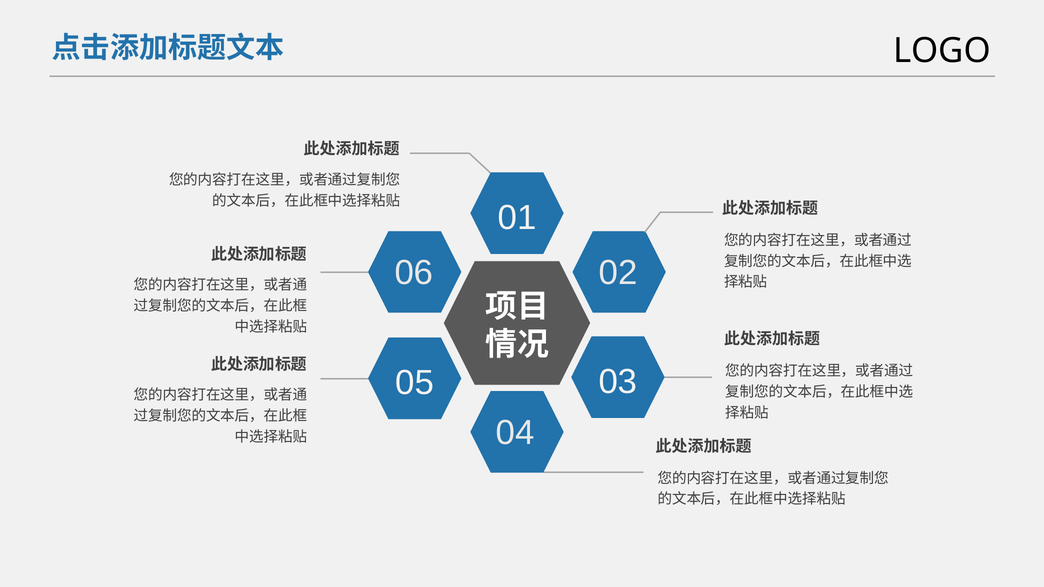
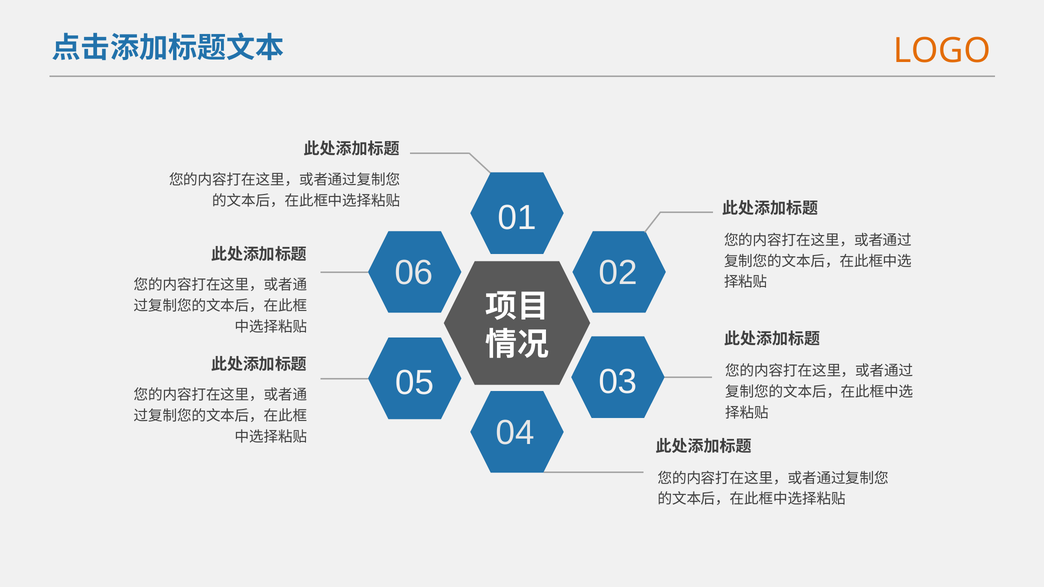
LOGO colour: black -> orange (942, 51)
